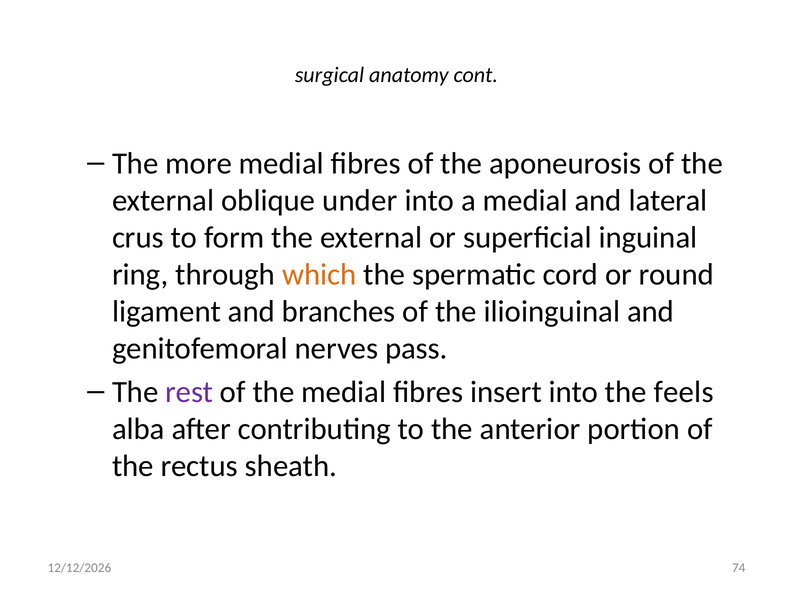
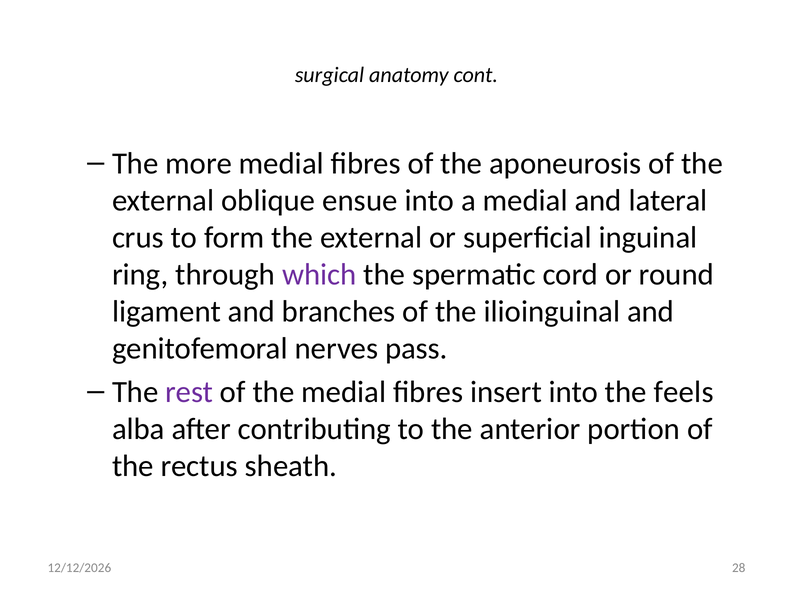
under: under -> ensue (360, 200)
which colour: orange -> purple (319, 274)
74: 74 -> 28 (739, 568)
